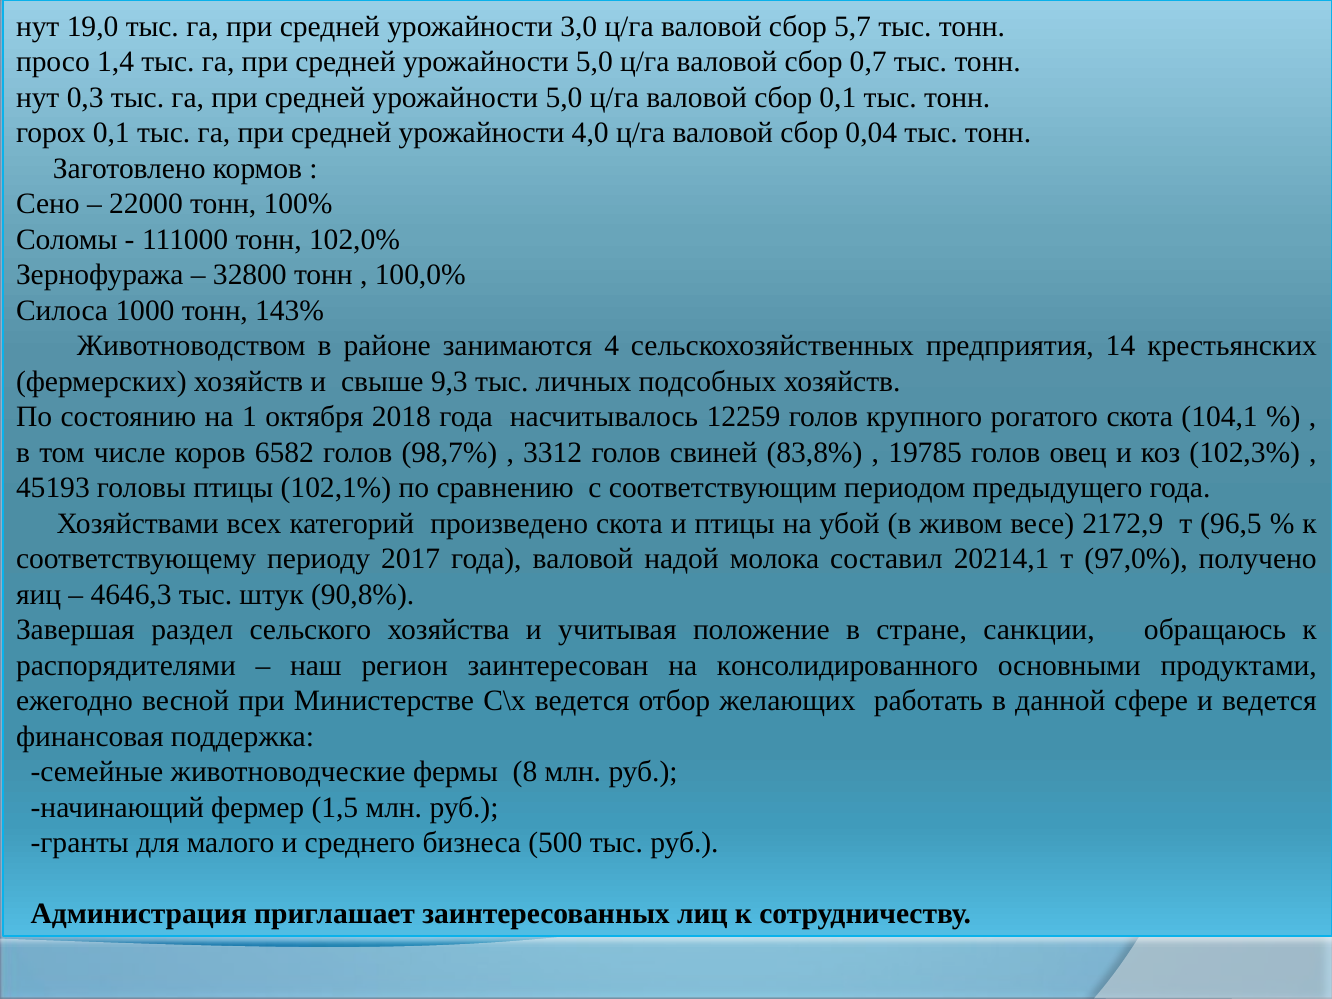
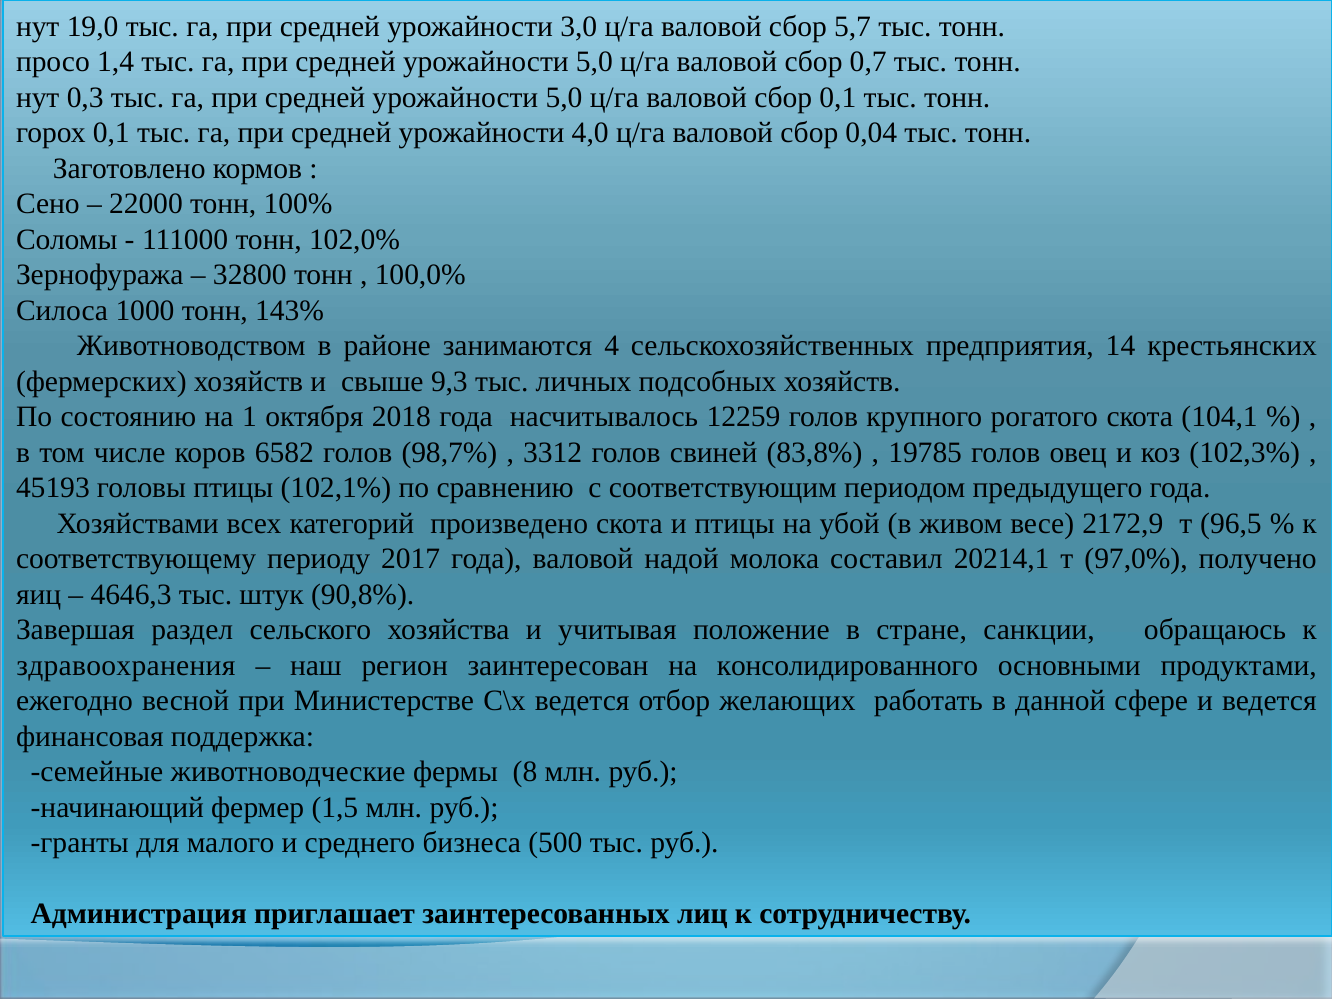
распорядителями: распорядителями -> здравоохранения (126, 665)
